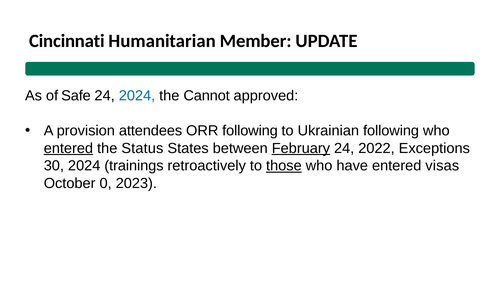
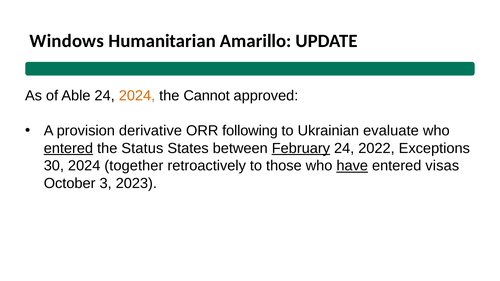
Cincinnati: Cincinnati -> Windows (67, 41)
Member: Member -> Amarillo (256, 41)
Safe: Safe -> Able (76, 96)
2024 colour: blue -> orange (137, 96)
attendees: attendees -> derivative (150, 131)
Ukrainian following: following -> evaluate (391, 131)
trainings: trainings -> together (134, 166)
those underline: present -> none (284, 166)
have underline: none -> present (352, 166)
0: 0 -> 3 (106, 183)
